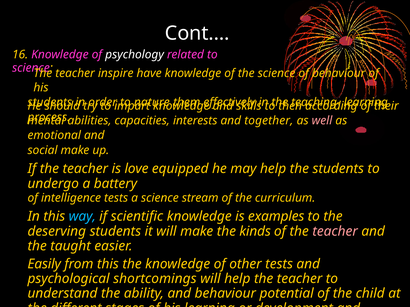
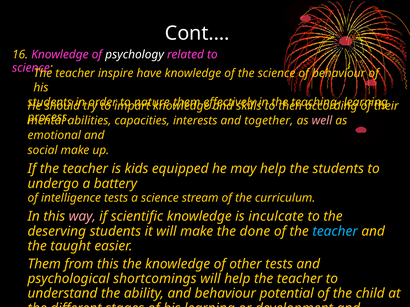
love: love -> kids (137, 169)
way colour: light blue -> pink (82, 217)
examples: examples -> inculcate (276, 217)
kinds: kinds -> done (255, 232)
teacher colour: pink -> light blue (335, 232)
Easily: Easily -> Them (44, 264)
